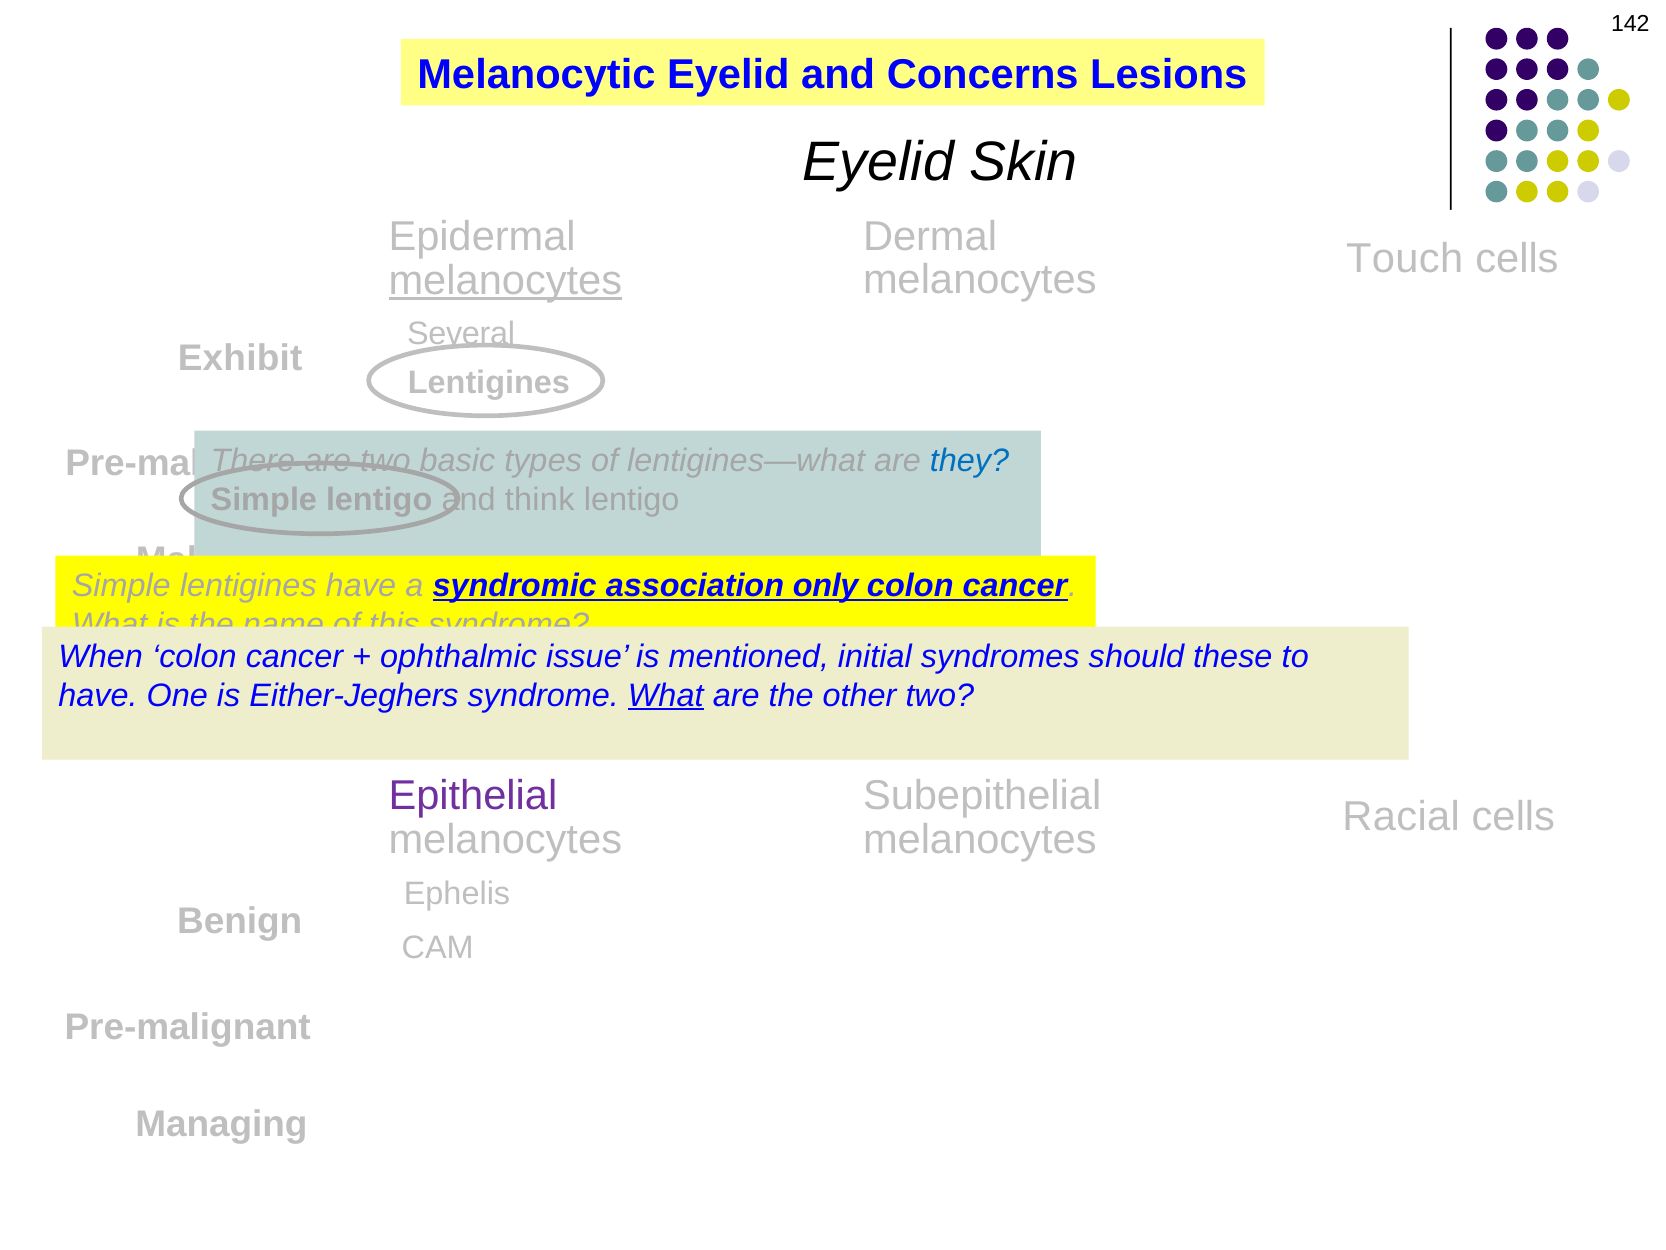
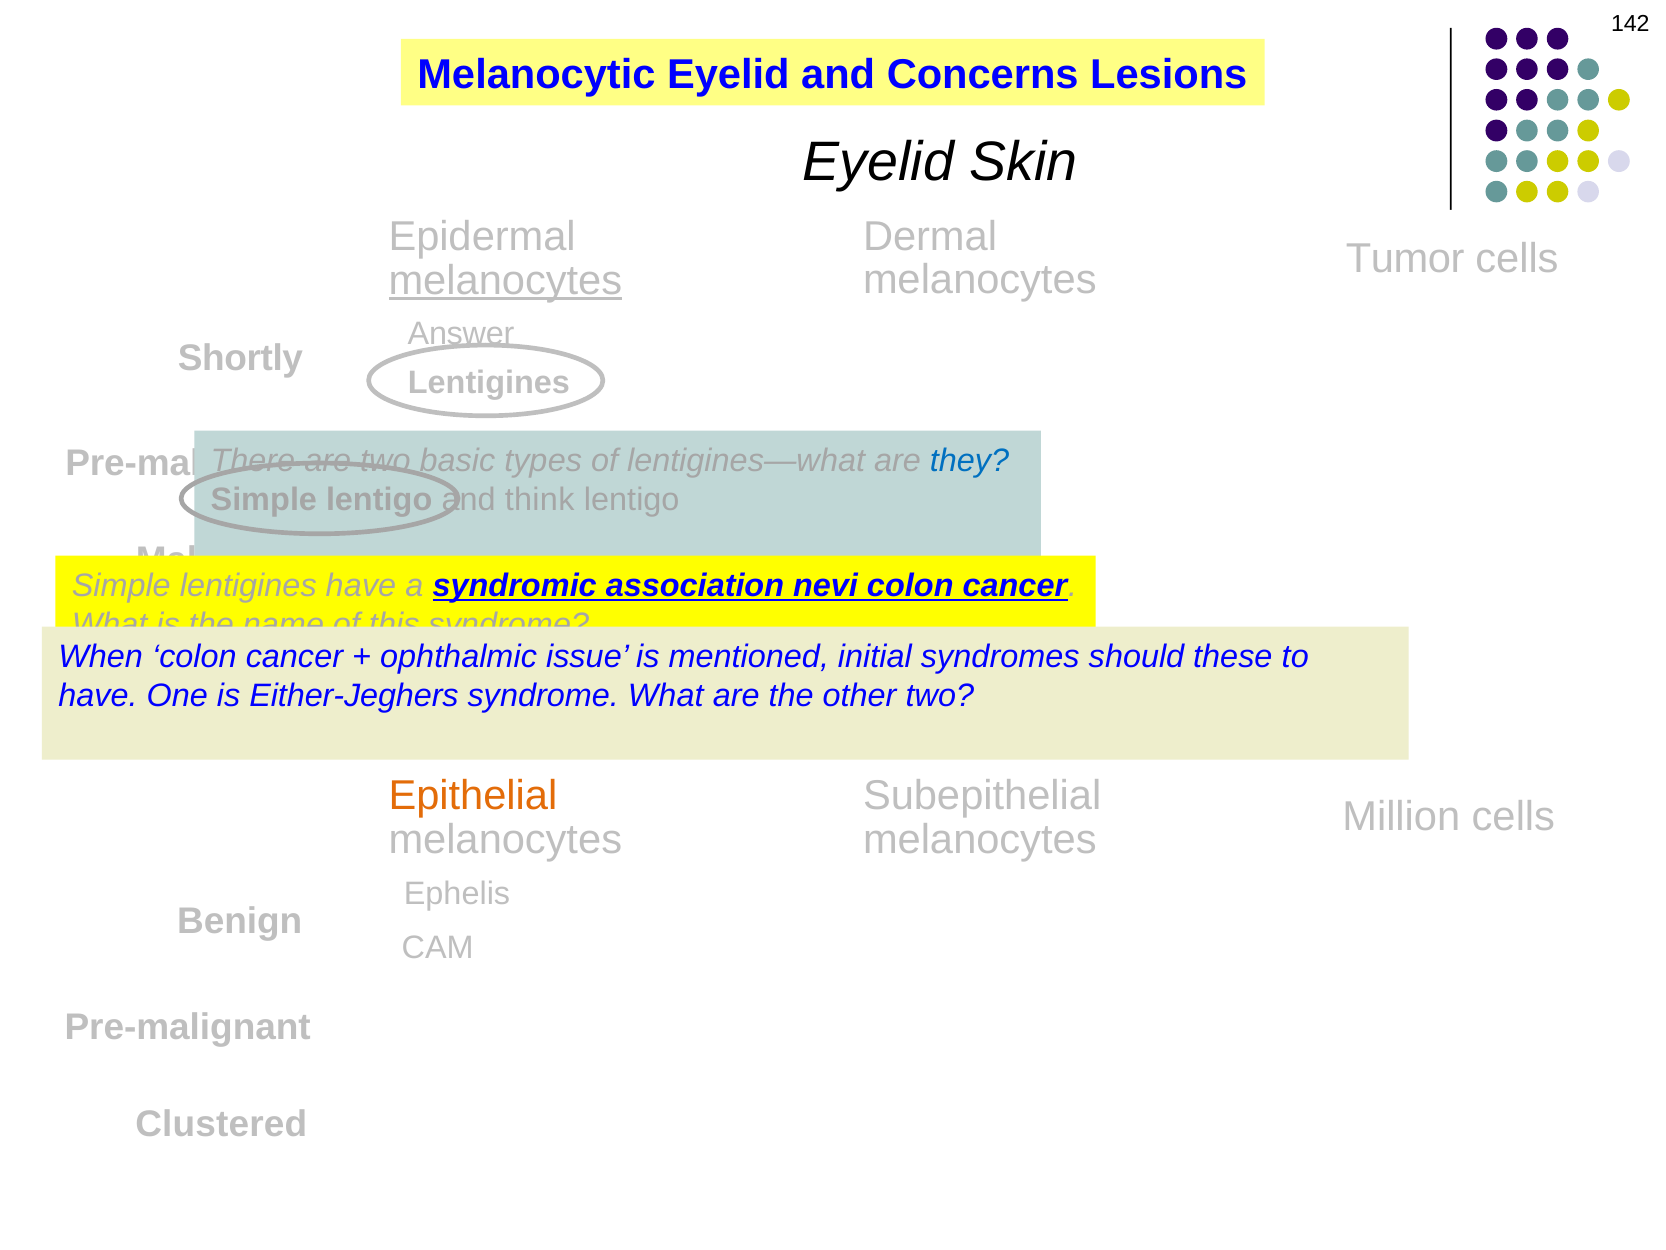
Touch: Touch -> Tumor (1405, 258)
Several: Several -> Answer (461, 334)
Exhibit: Exhibit -> Shortly (240, 358)
only: only -> nevi (826, 585)
What underline: present -> none (666, 695)
Epithelial colour: purple -> orange (473, 796)
Racial: Racial -> Million (1401, 816)
Managing: Managing -> Clustered (221, 1124)
